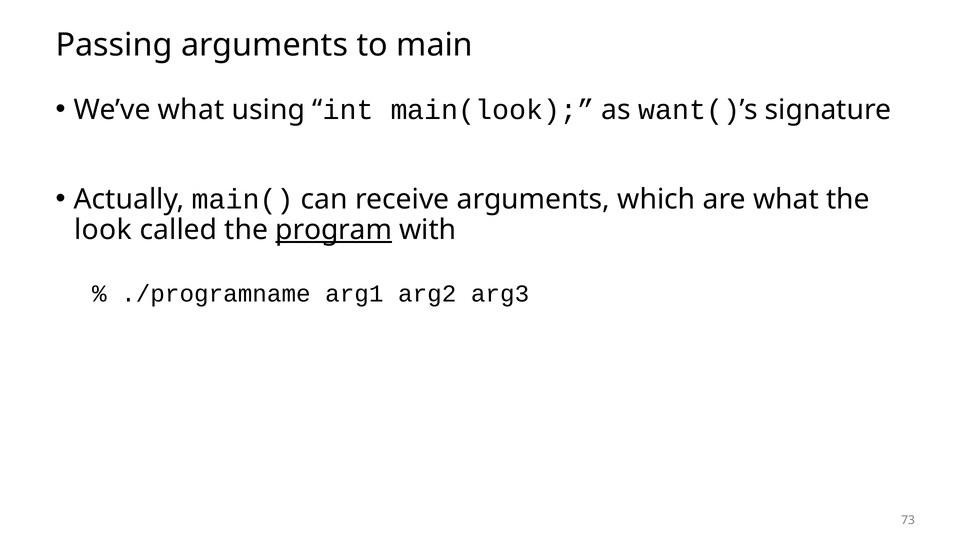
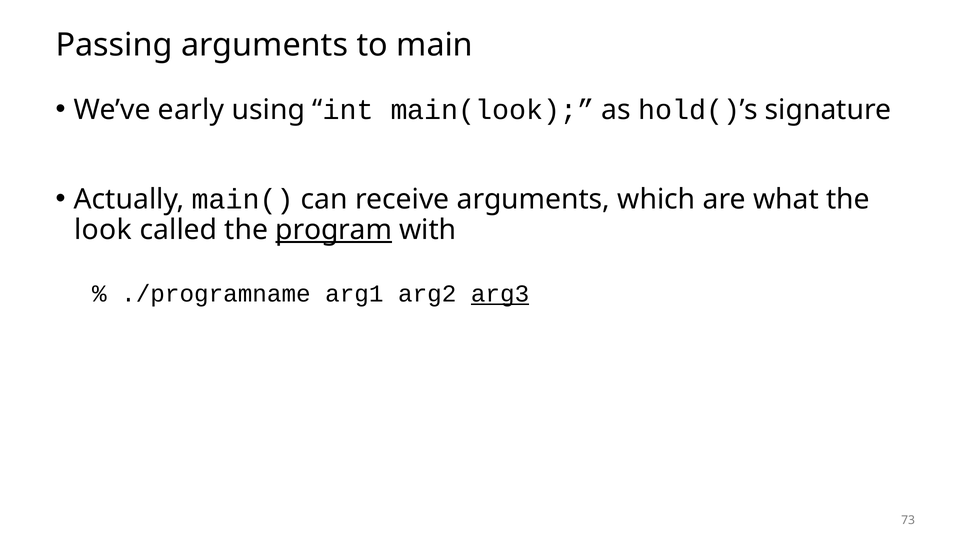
We’ve what: what -> early (191, 110)
want(: want( -> hold( (689, 110)
arg3 underline: none -> present (500, 294)
